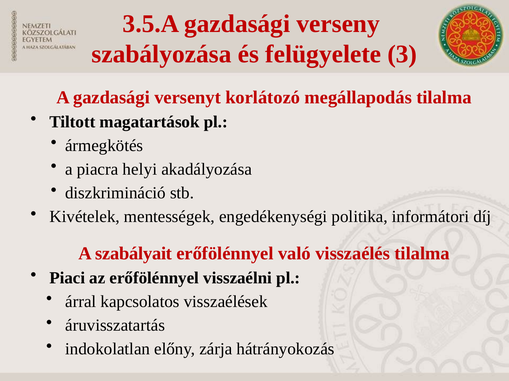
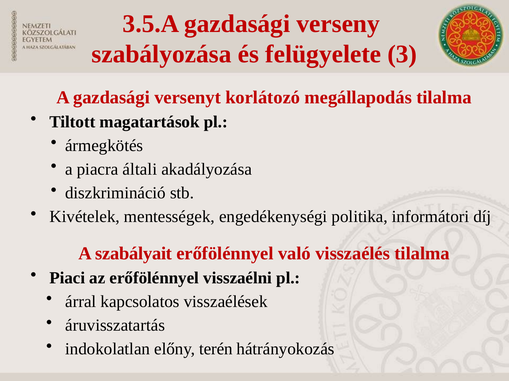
helyi: helyi -> általi (140, 169)
zárja: zárja -> terén (216, 350)
